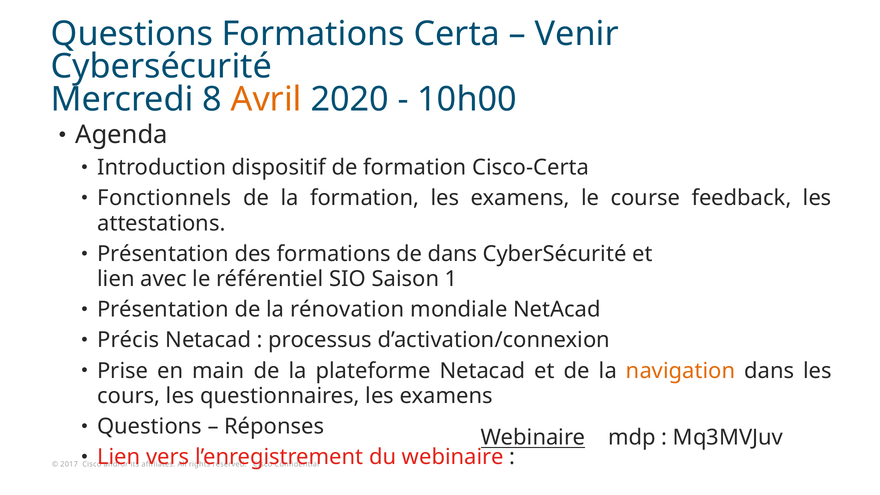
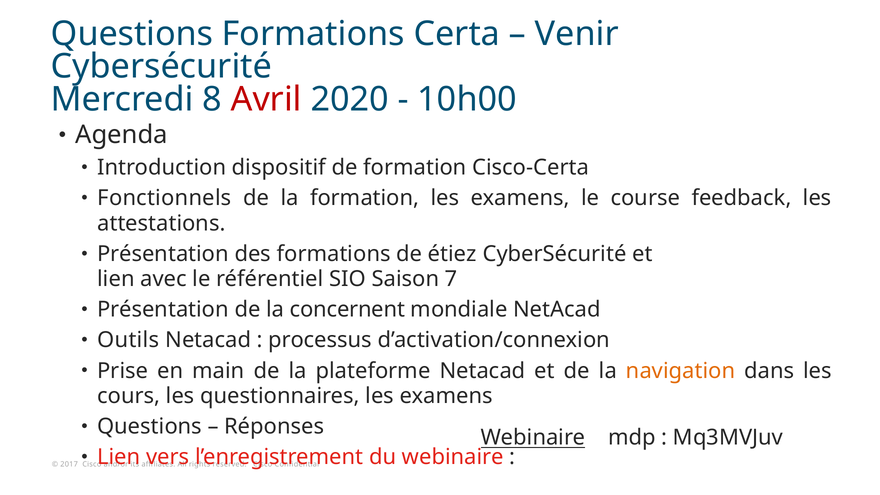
Avril colour: orange -> red (266, 99)
de dans: dans -> étiez (452, 254)
1: 1 -> 7 (451, 279)
rénovation: rénovation -> concernent (347, 310)
Précis: Précis -> Outils (128, 340)
